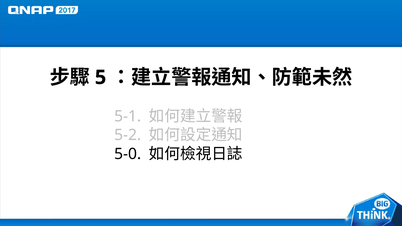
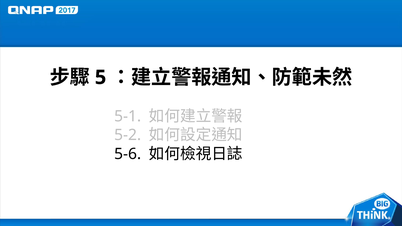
5-0: 5-0 -> 5-6 (128, 154)
